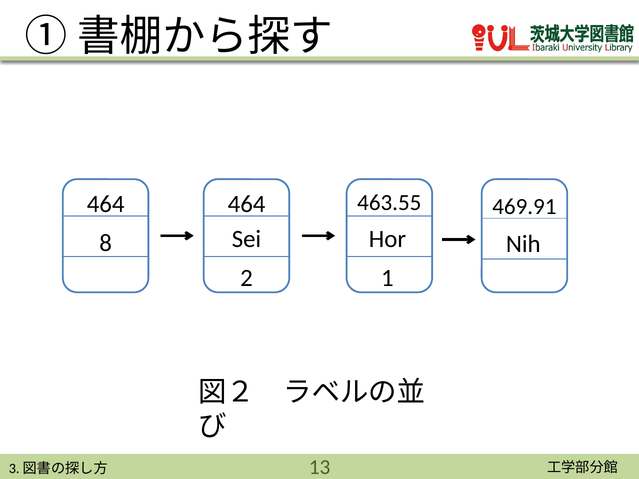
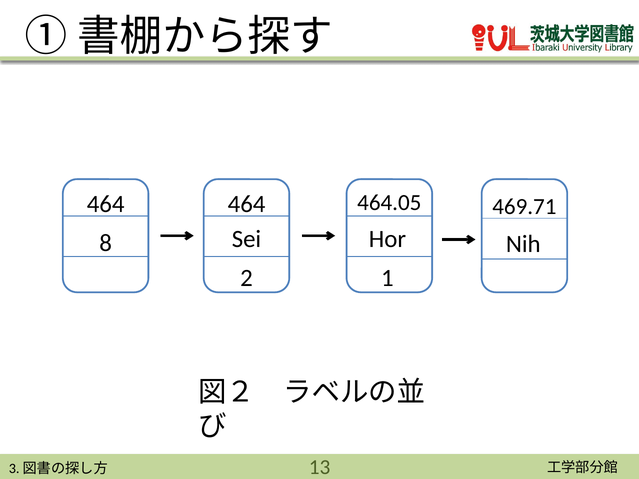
463.55: 463.55 -> 464.05 (389, 203)
469.91: 469.91 -> 469.71 (524, 207)
